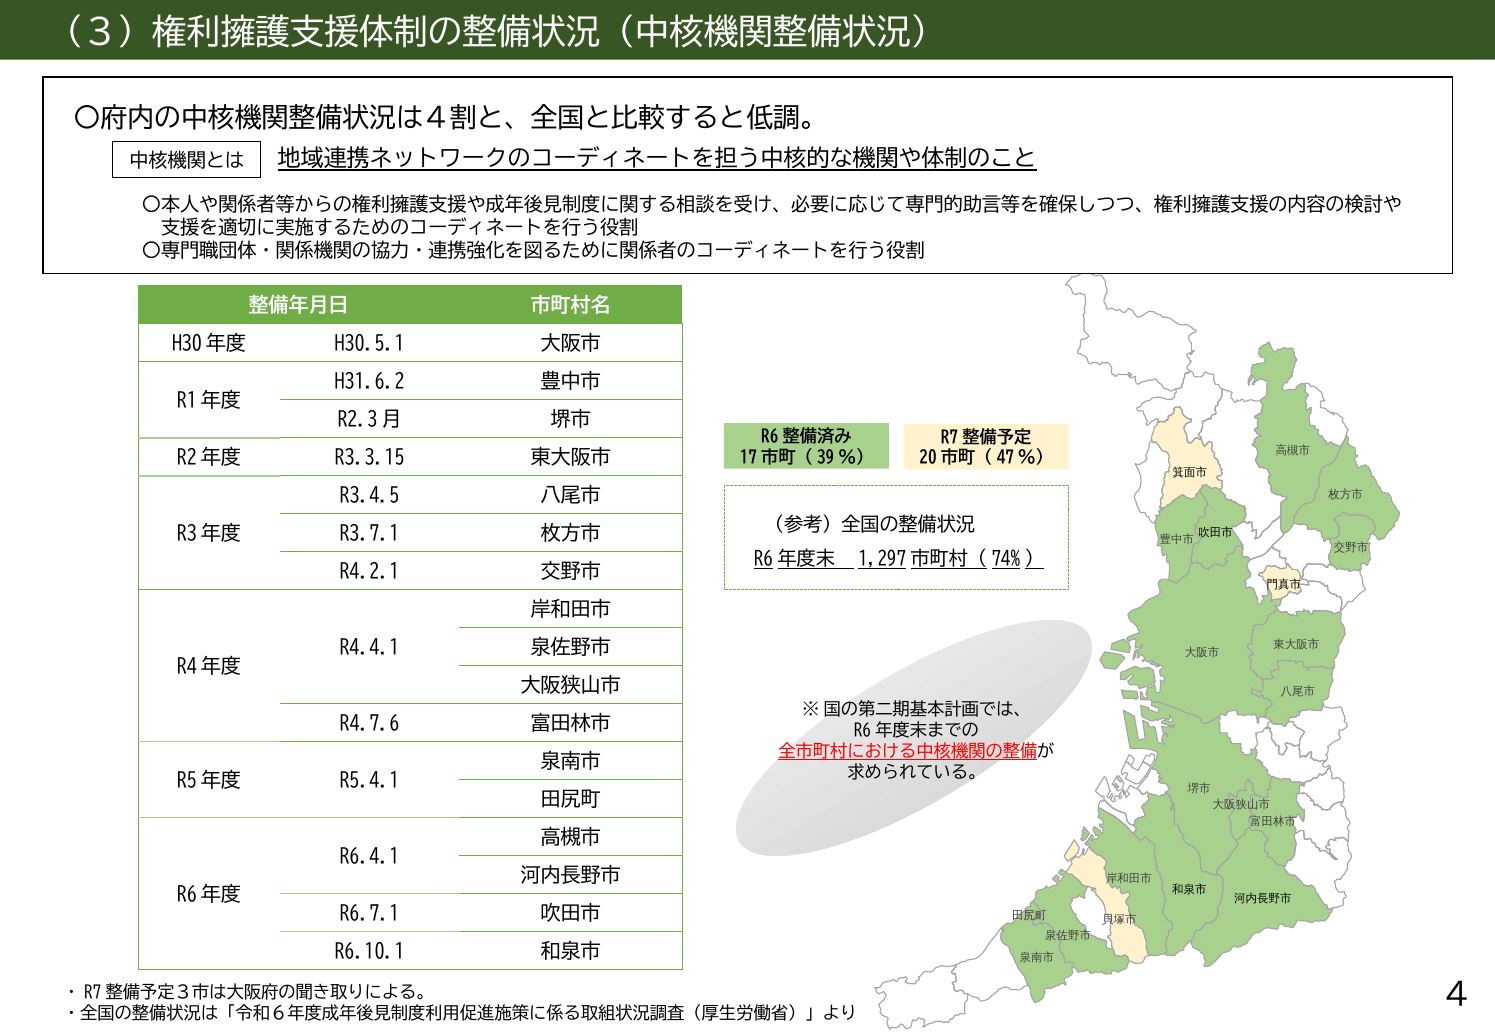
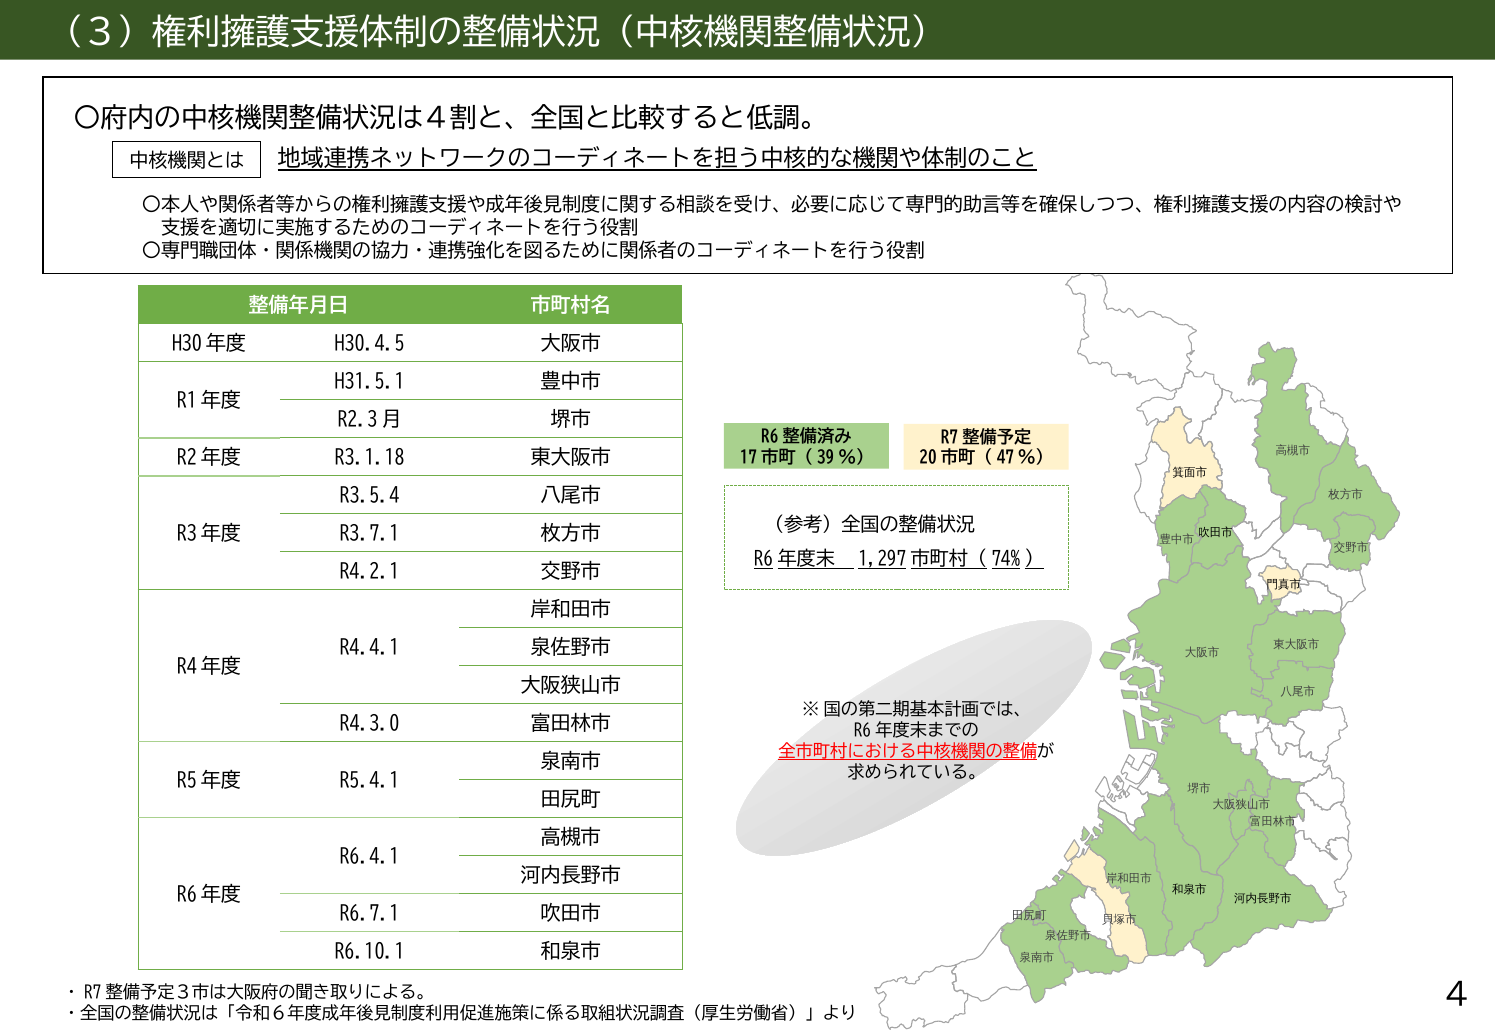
H30.5.1: H30.5.1 -> H30.4.5 (370, 344)
H31.6.2: H31.6.2 -> H31.5.1 (370, 382)
R3.3.15: R3.3.15 -> R3.1.18 (370, 458)
R3.4.5: R3.4.5 -> R3.5.4 (370, 496)
R4.7.6: R4.7.6 -> R4.3.0 (370, 724)
